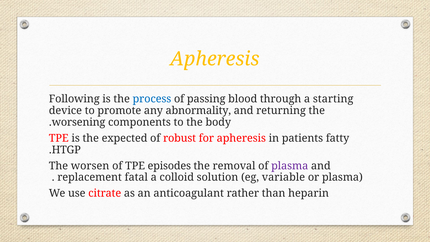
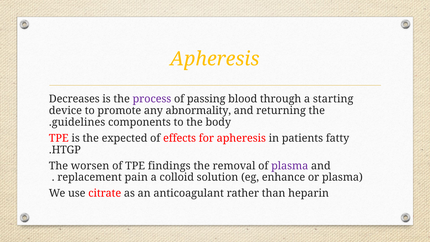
Following: Following -> Decreases (74, 99)
process colour: blue -> purple (152, 99)
worsening: worsening -> guidelines (78, 122)
robust: robust -> effects (180, 138)
episodes: episodes -> findings (169, 166)
fatal: fatal -> pain (136, 177)
variable: variable -> enhance (284, 177)
